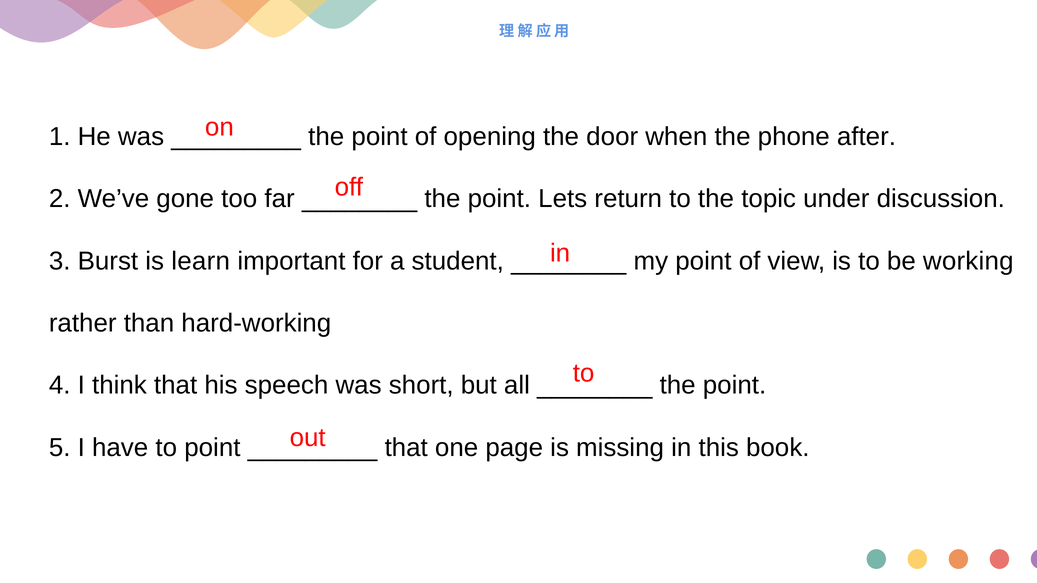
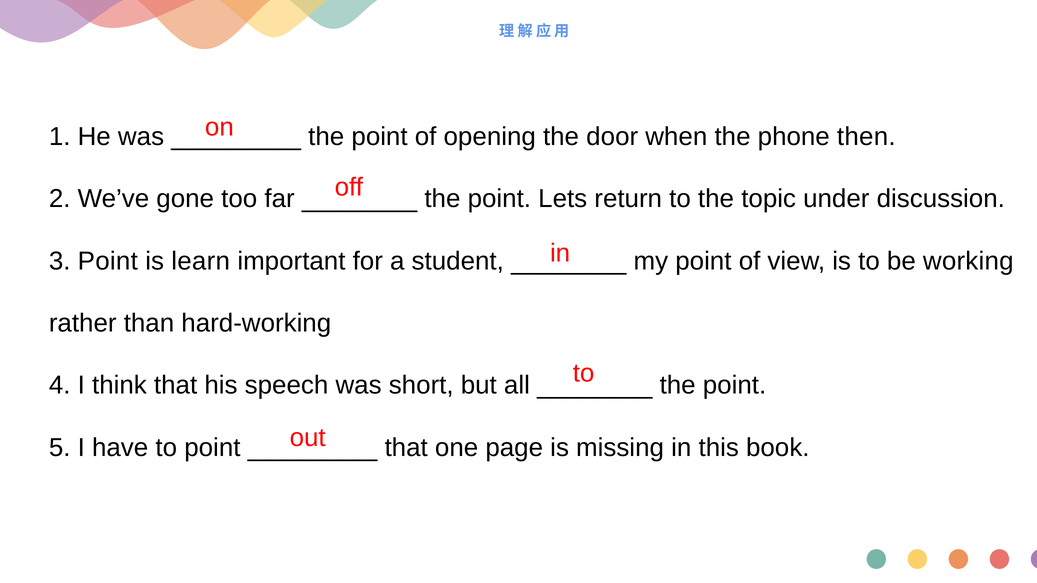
after: after -> then (866, 137)
3 Burst: Burst -> Point (108, 261)
